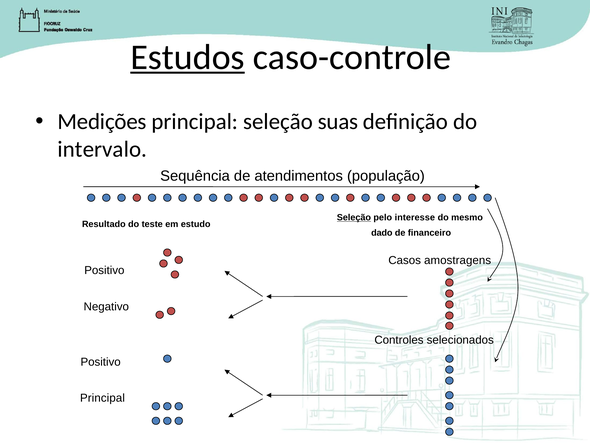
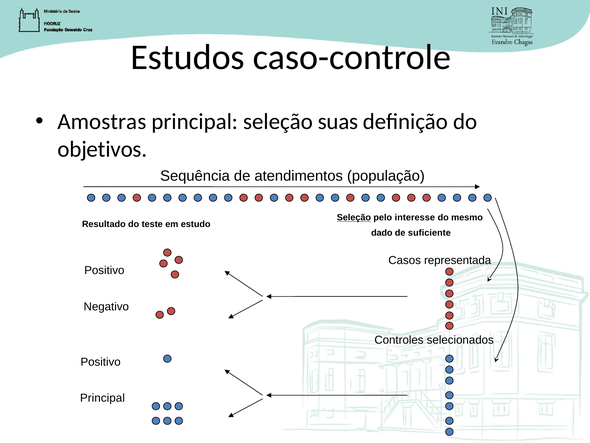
Estudos underline: present -> none (188, 57)
Medições: Medições -> Amostras (102, 122)
intervalo: intervalo -> objetivos (102, 149)
financeiro: financeiro -> suficiente (429, 233)
amostragens: amostragens -> representada (458, 260)
